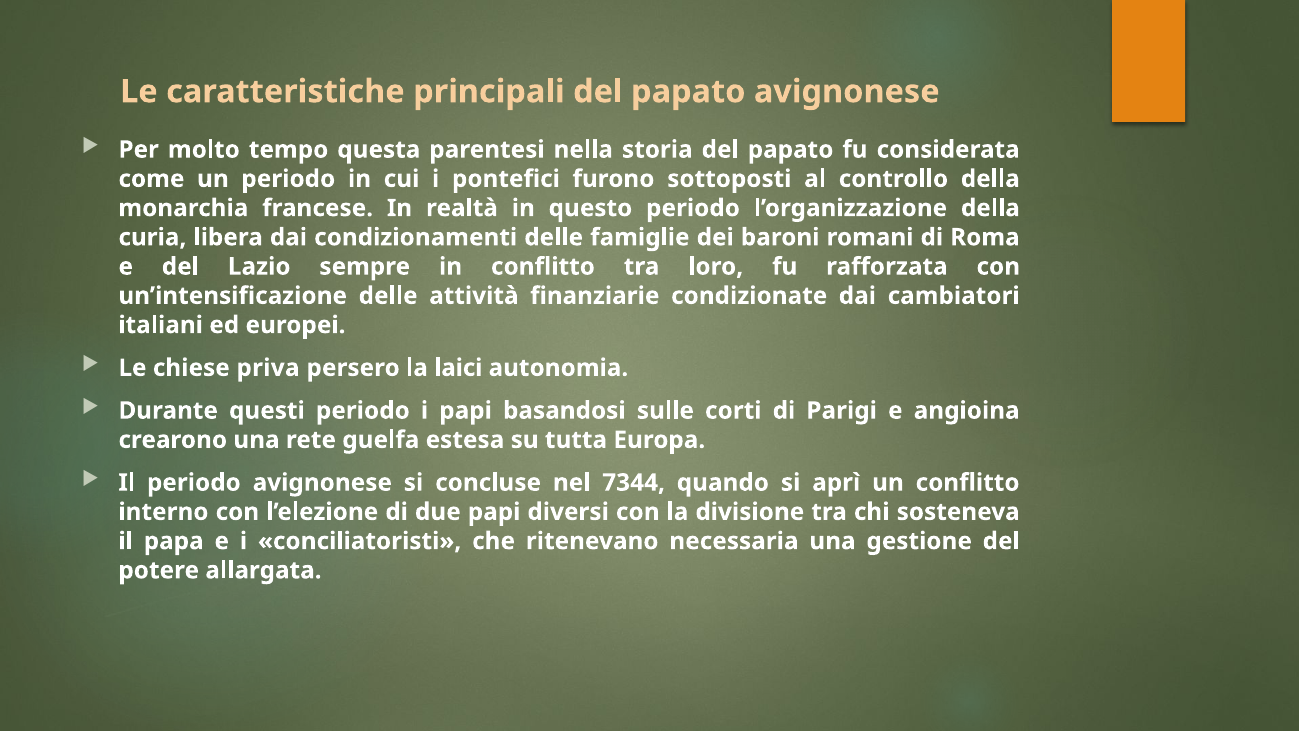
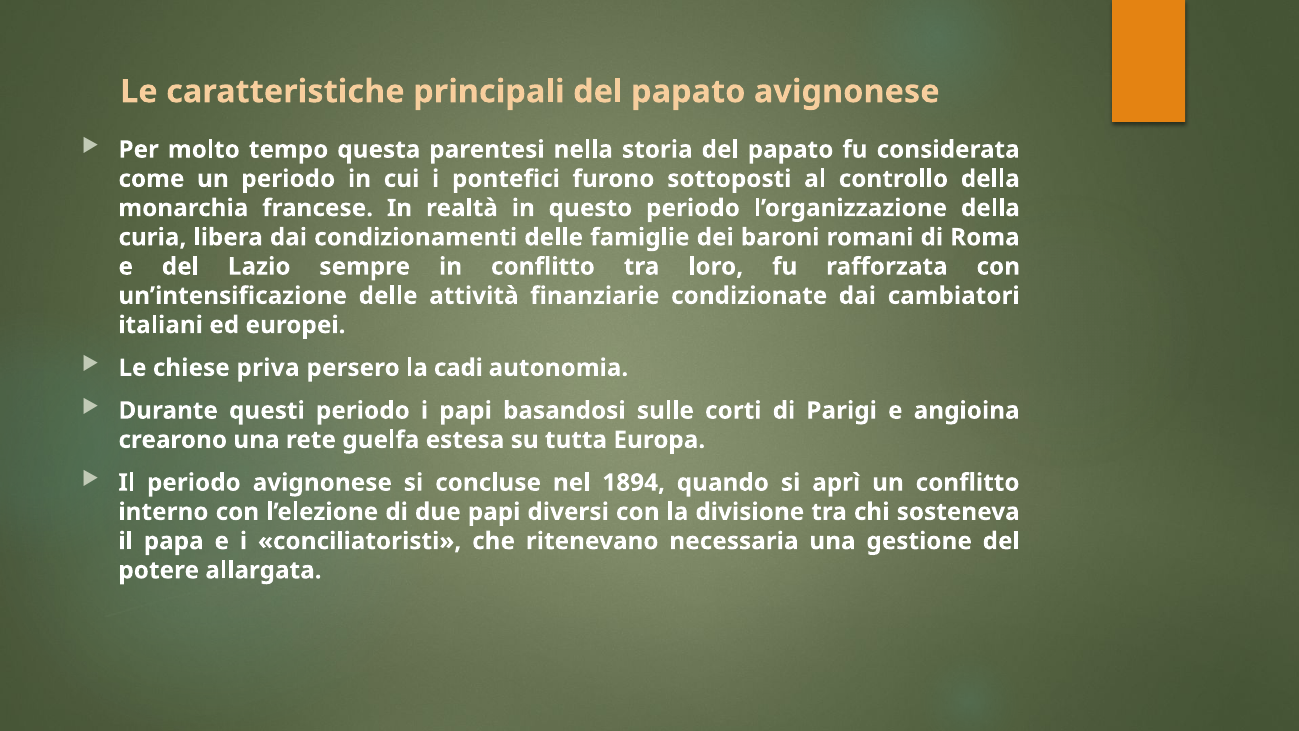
laici: laici -> cadi (458, 368)
7344: 7344 -> 1894 (634, 482)
